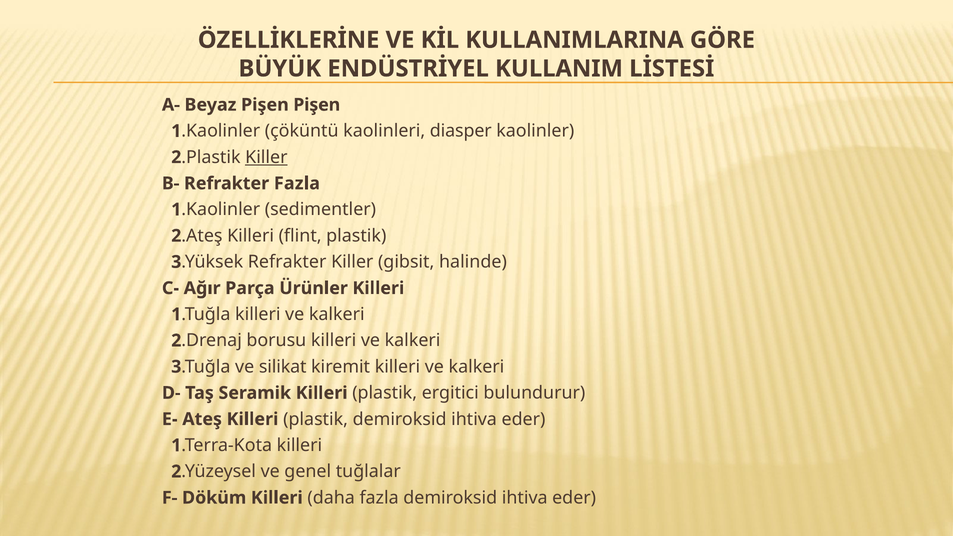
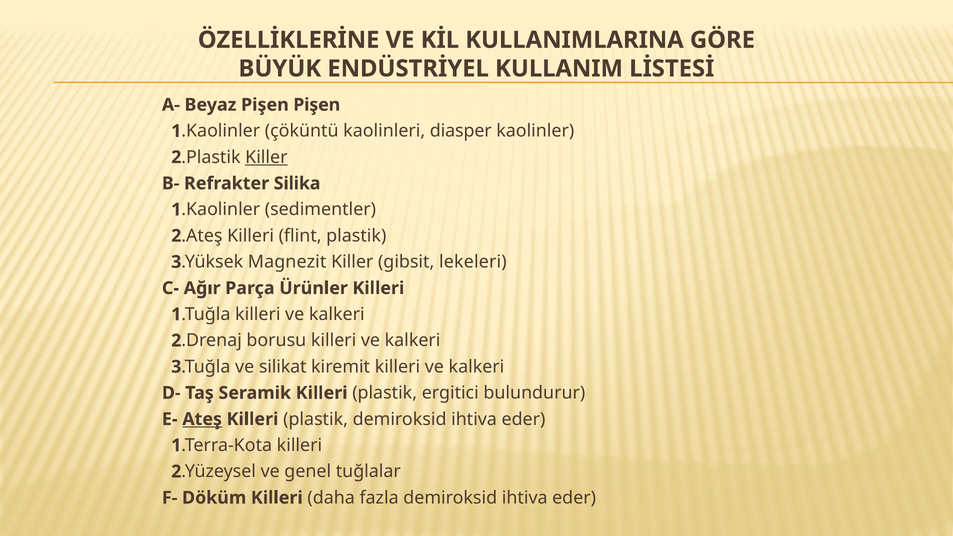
Refrakter Fazla: Fazla -> Silika (297, 183)
Refrakter: Refrakter -> Magnezit (287, 262)
halinde: halinde -> lekeleri (473, 262)
Ateş underline: none -> present (202, 419)
